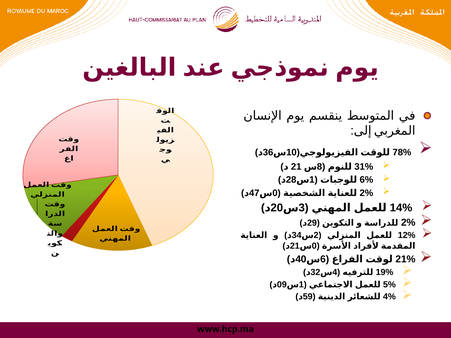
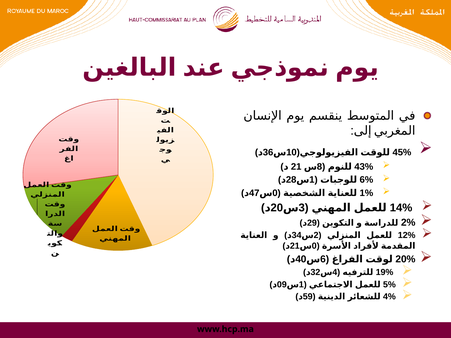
78%: 78% -> 45% (402, 153)
31%: 31% -> 43% (364, 167)
2%: 2% -> 1% (366, 193)
21%: 21% -> 20% (405, 259)
